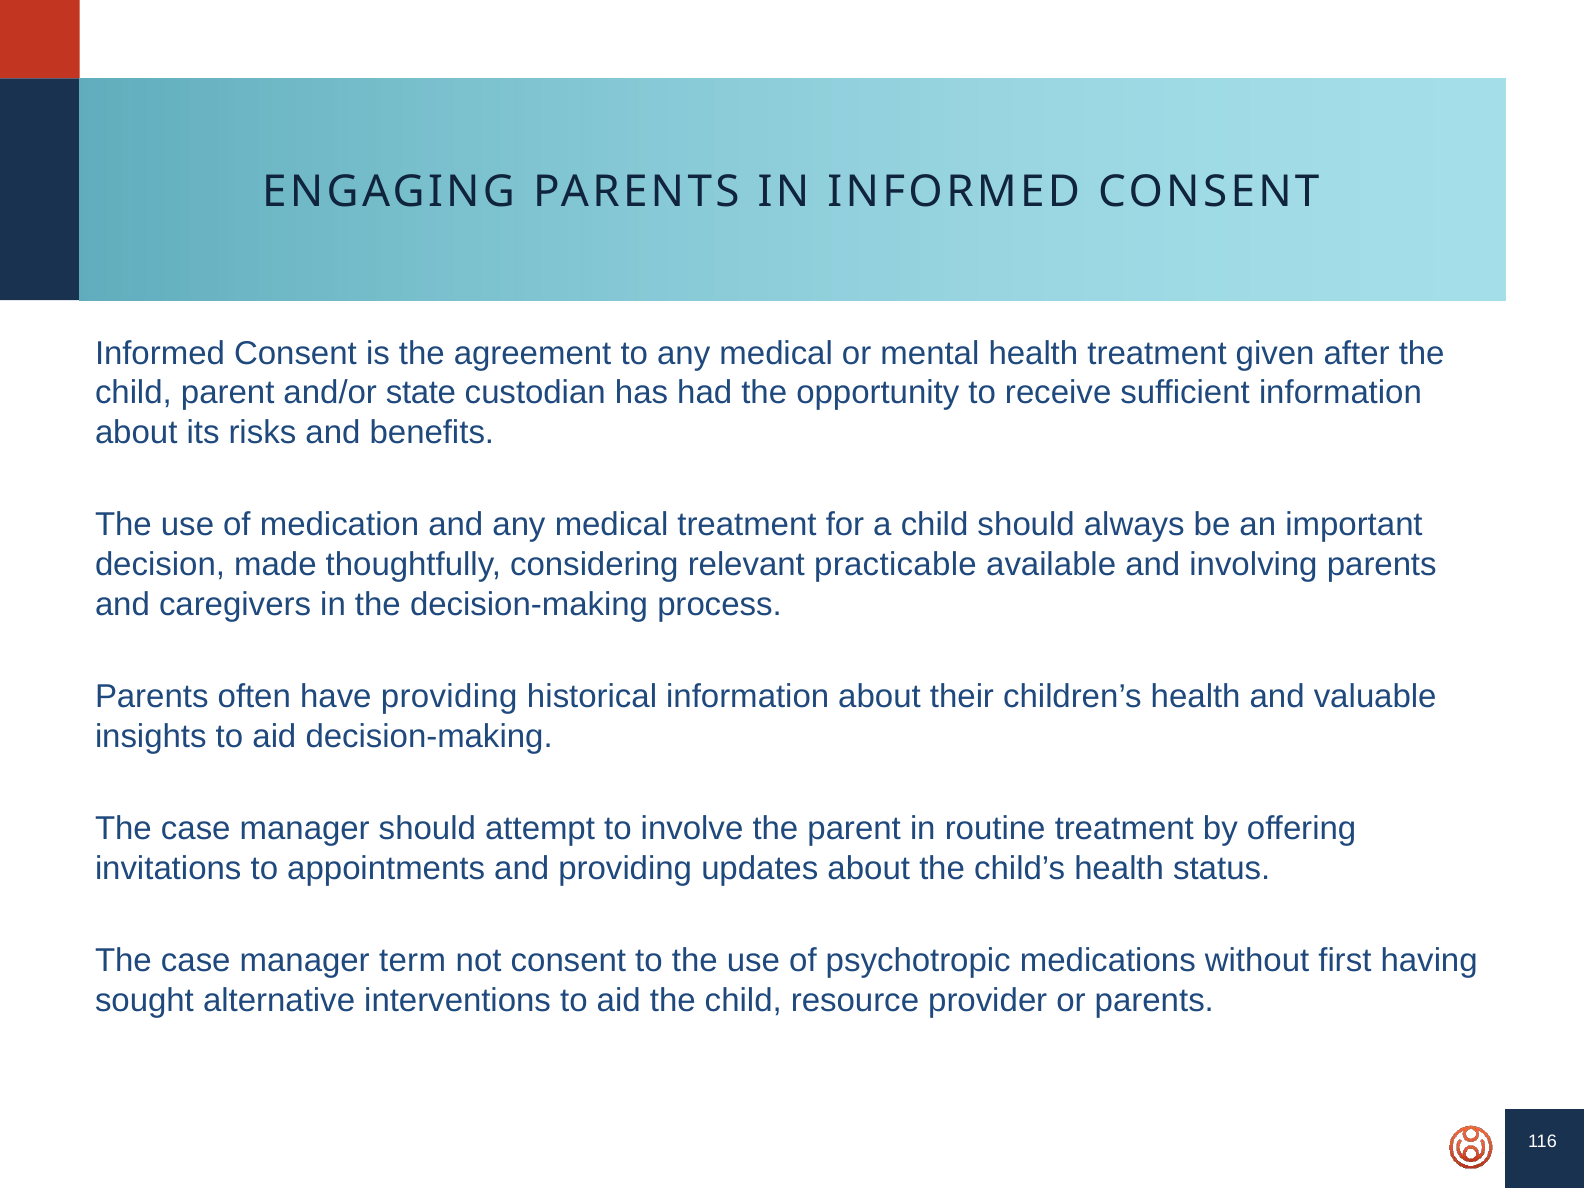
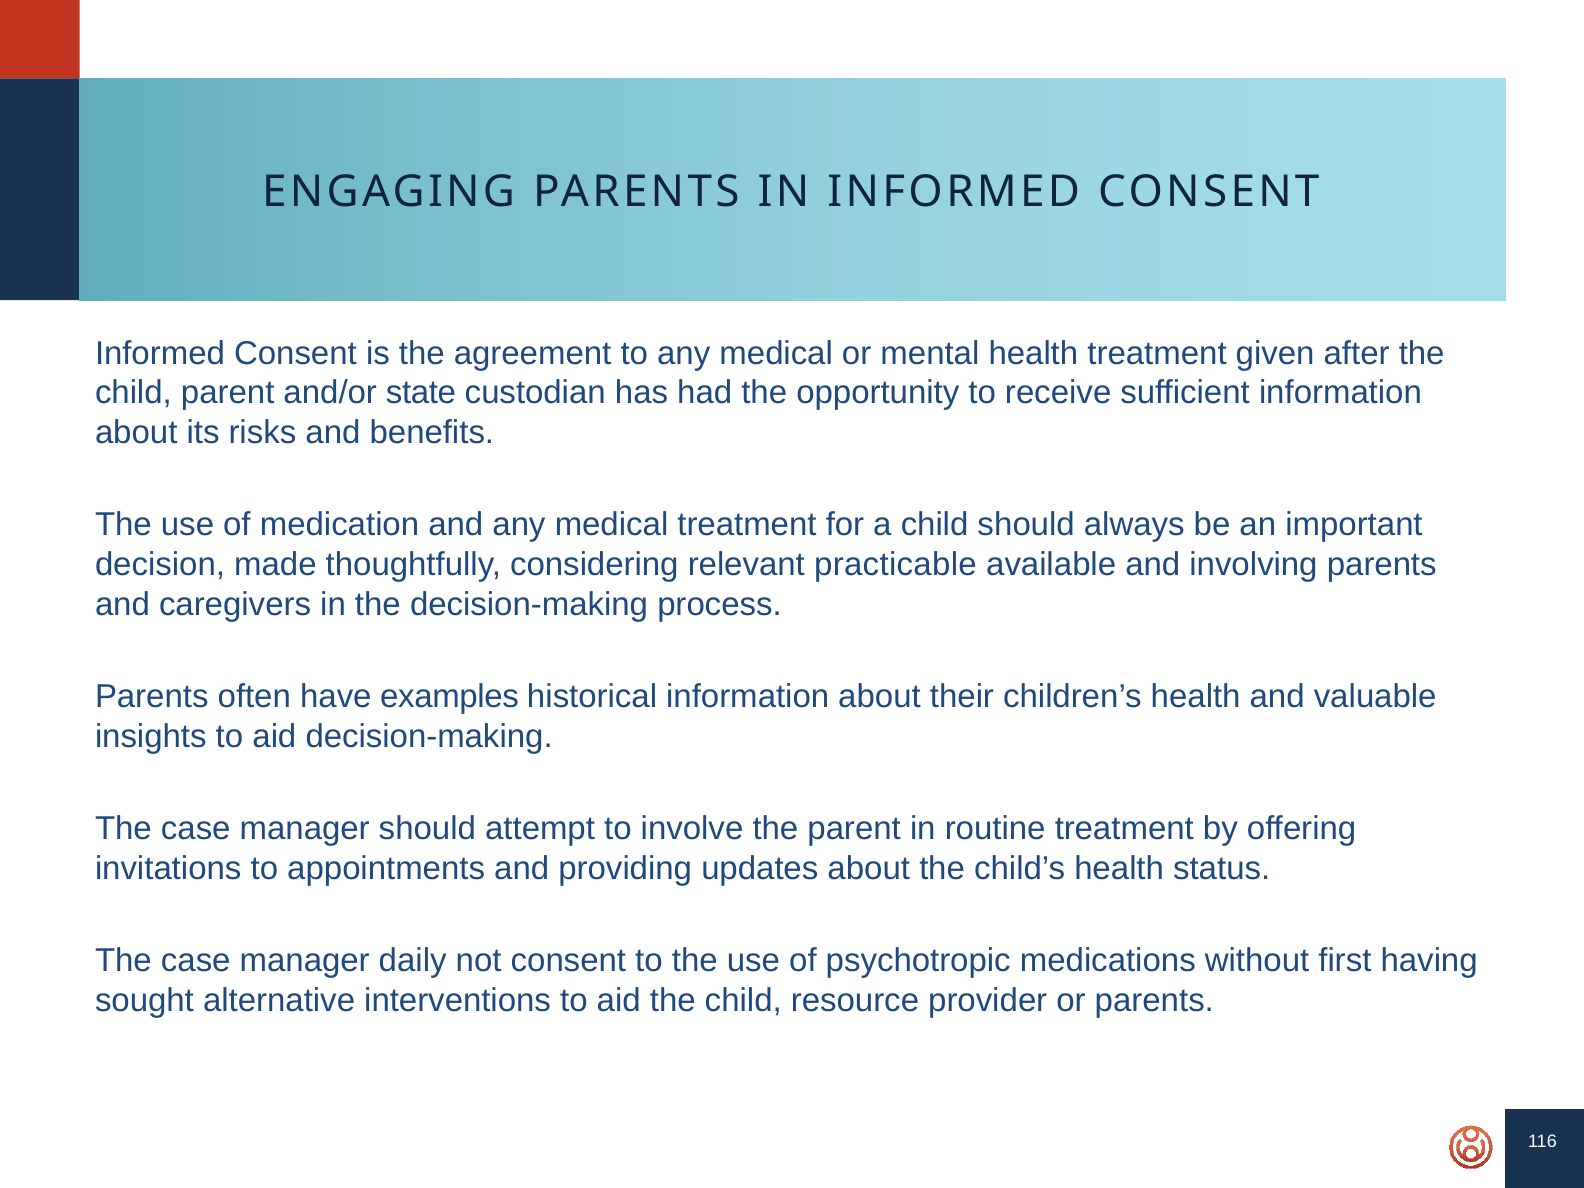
have providing: providing -> examples (450, 697)
term: term -> daily (413, 961)
